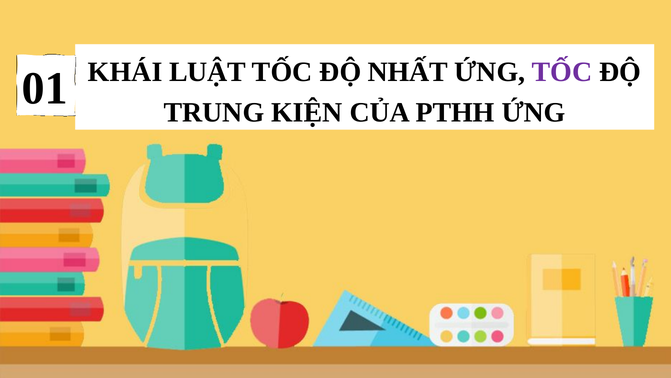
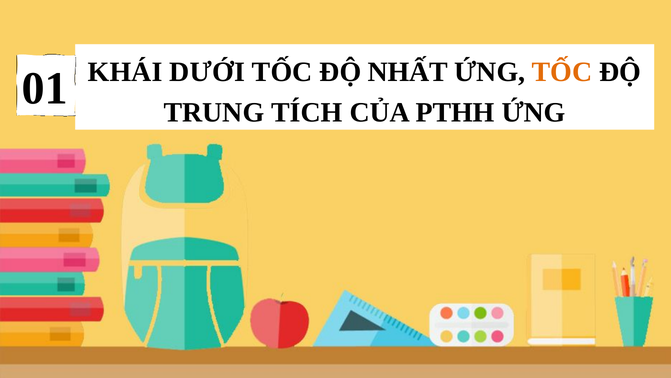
LUẬT: LUẬT -> DƯỚI (207, 72)
TỐC colour: purple -> orange (562, 72)
KIỆN: KIỆN -> TÍCH (307, 112)
